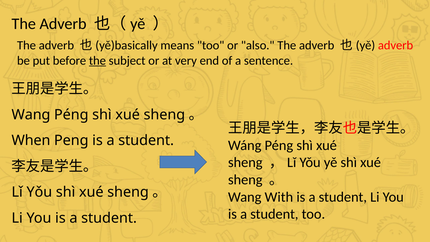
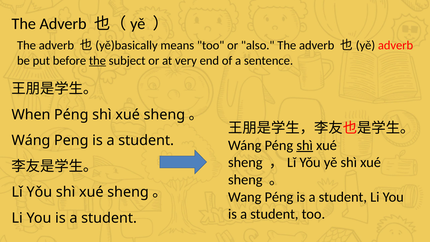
Wang: Wang -> When (31, 115)
When: When -> Wáng (31, 140)
shì underline: none -> present (305, 145)
Wang With: With -> Péng (279, 197)
